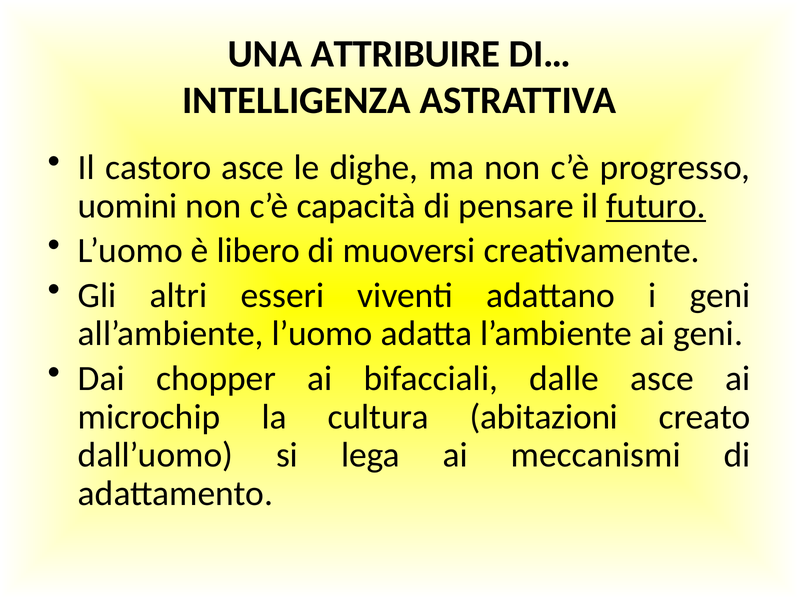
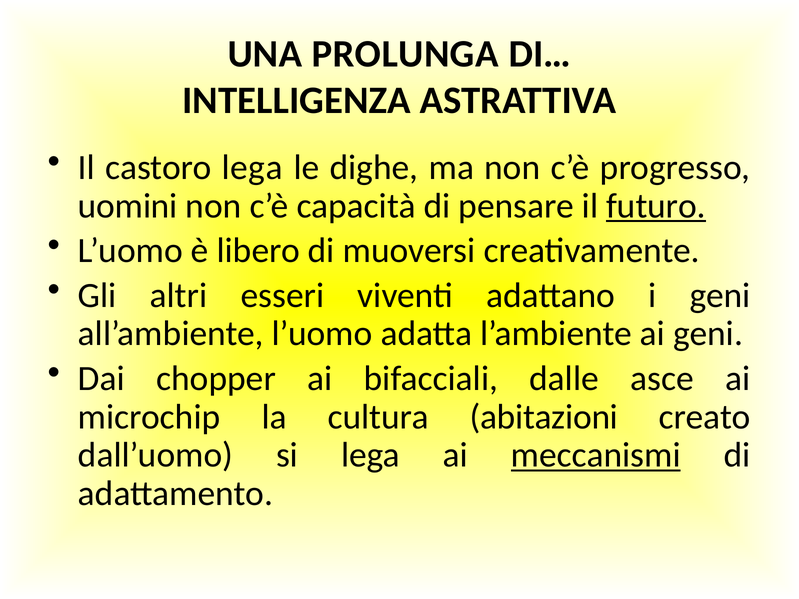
ATTRIBUIRE: ATTRIBUIRE -> PROLUNGA (405, 54)
castoro asce: asce -> lega (252, 168)
meccanismi underline: none -> present (596, 455)
